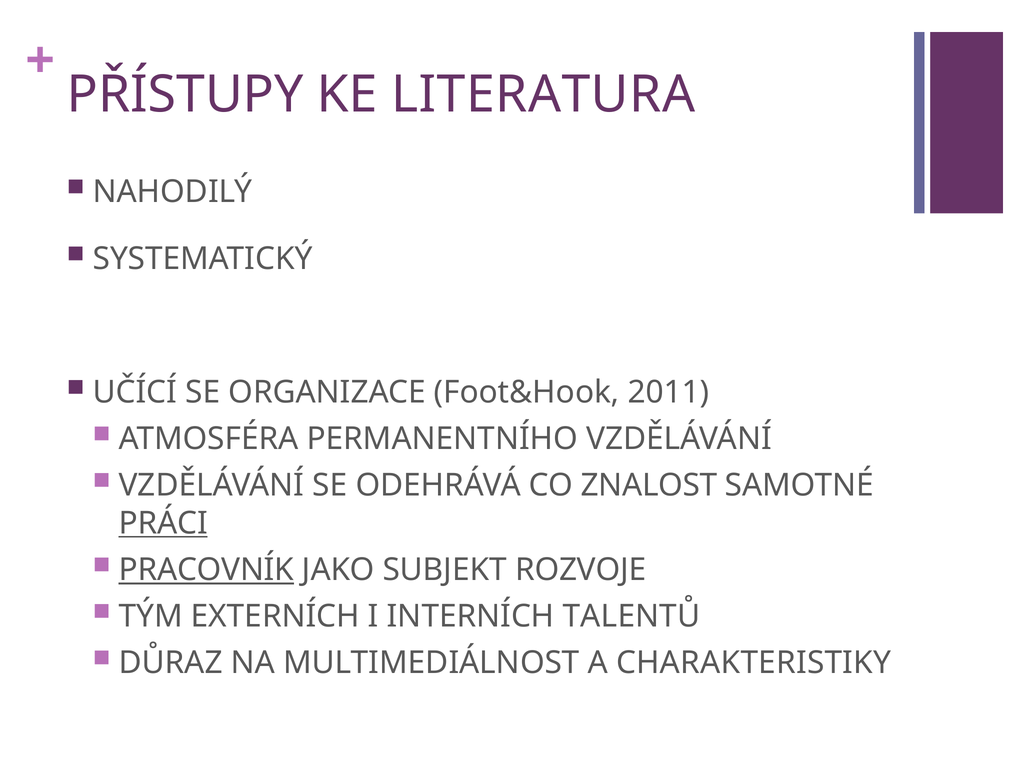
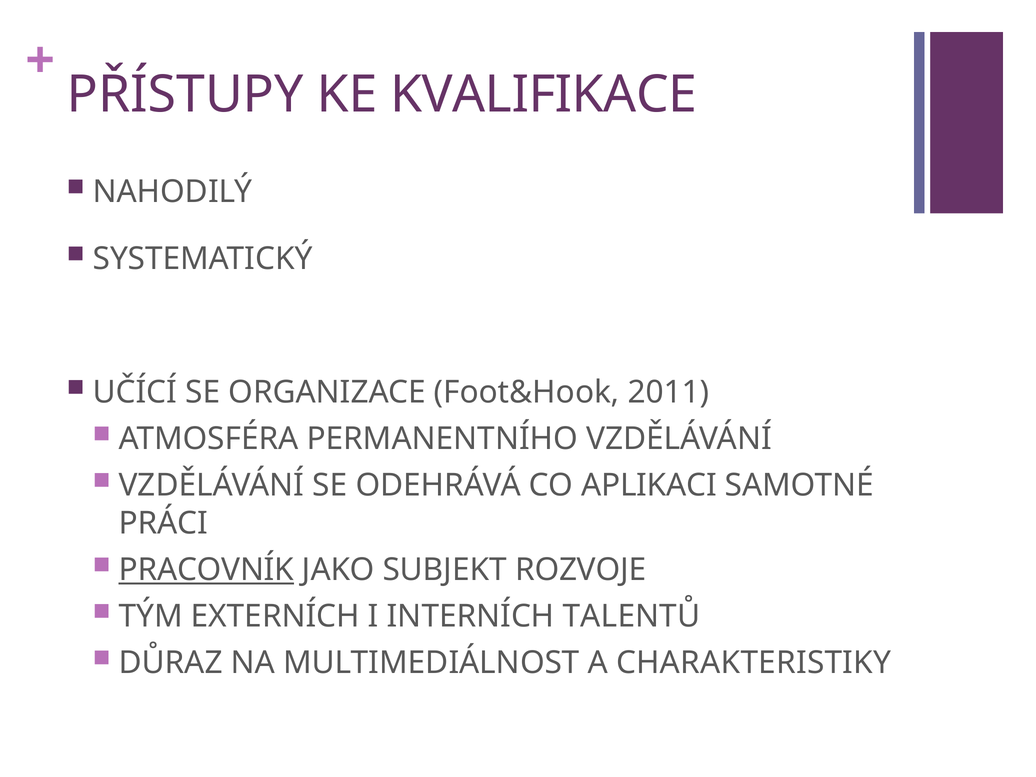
LITERATURA: LITERATURA -> KVALIFIKACE (544, 95)
ZNALOST: ZNALOST -> APLIKACI (649, 485)
PRÁCI underline: present -> none (163, 523)
